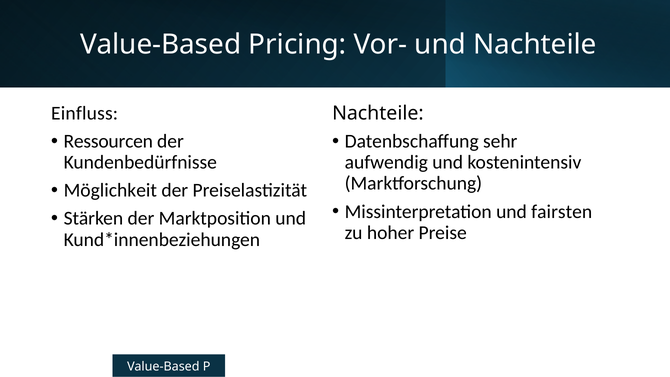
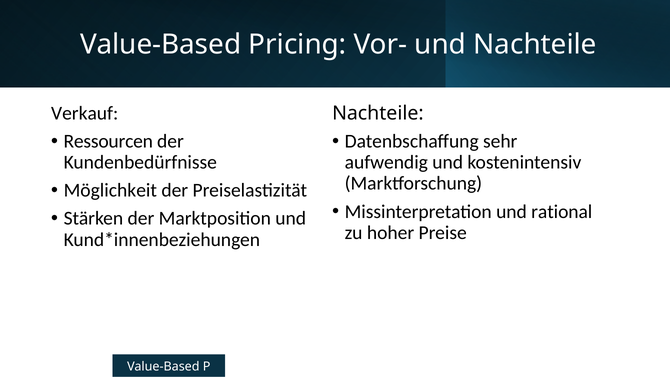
Einfluss: Einfluss -> Verkauf (85, 113)
fairsten: fairsten -> rational (562, 211)
